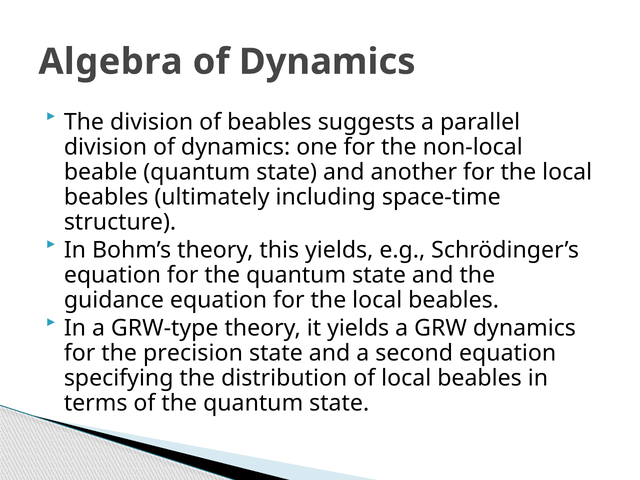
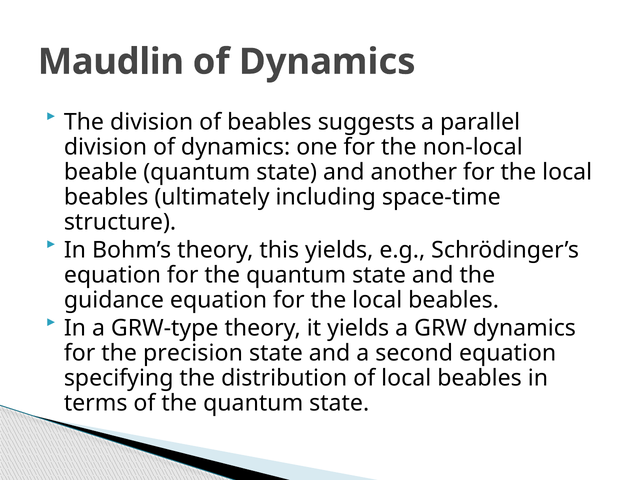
Algebra: Algebra -> Maudlin (111, 62)
